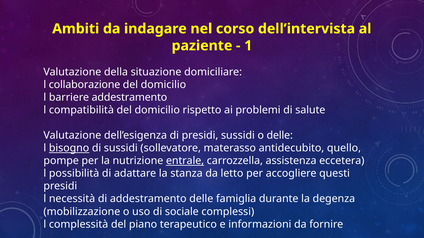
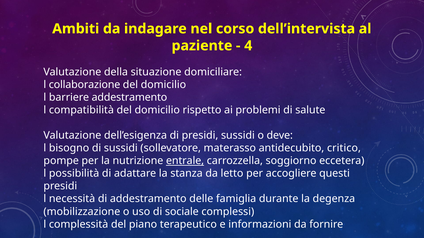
1: 1 -> 4 (248, 46)
o delle: delle -> deve (280, 136)
bisogno underline: present -> none (69, 148)
quello: quello -> critico (344, 148)
assistenza: assistenza -> soggiorno (291, 161)
